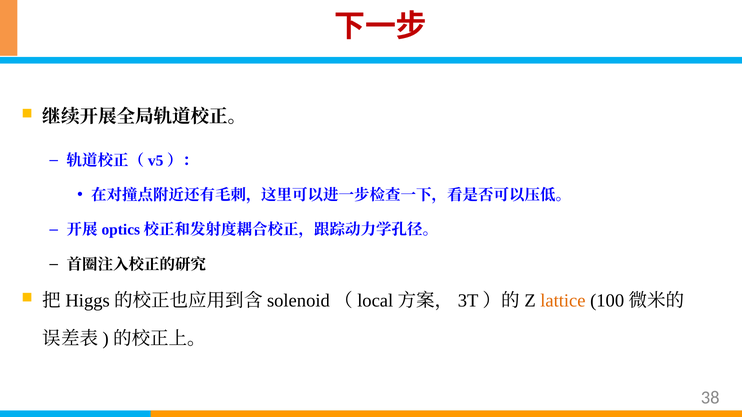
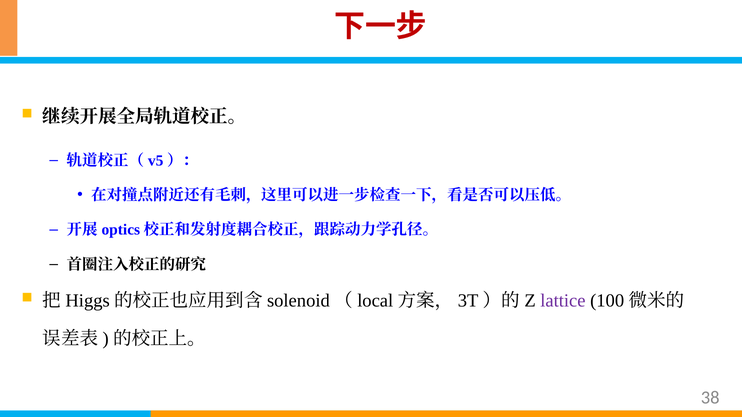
lattice colour: orange -> purple (563, 301)
